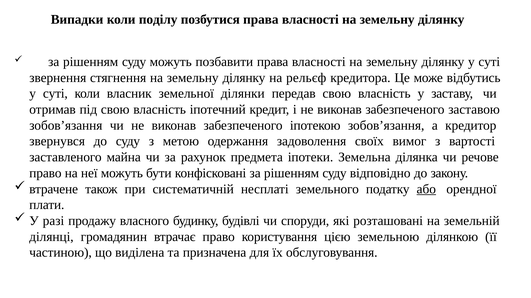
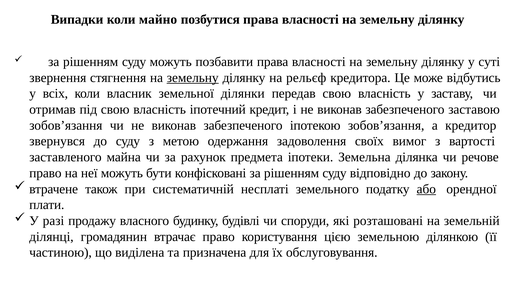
поділу: поділу -> майно (158, 19)
земельну underline: none -> present (193, 78)
суті: суті -> всіх (55, 94)
